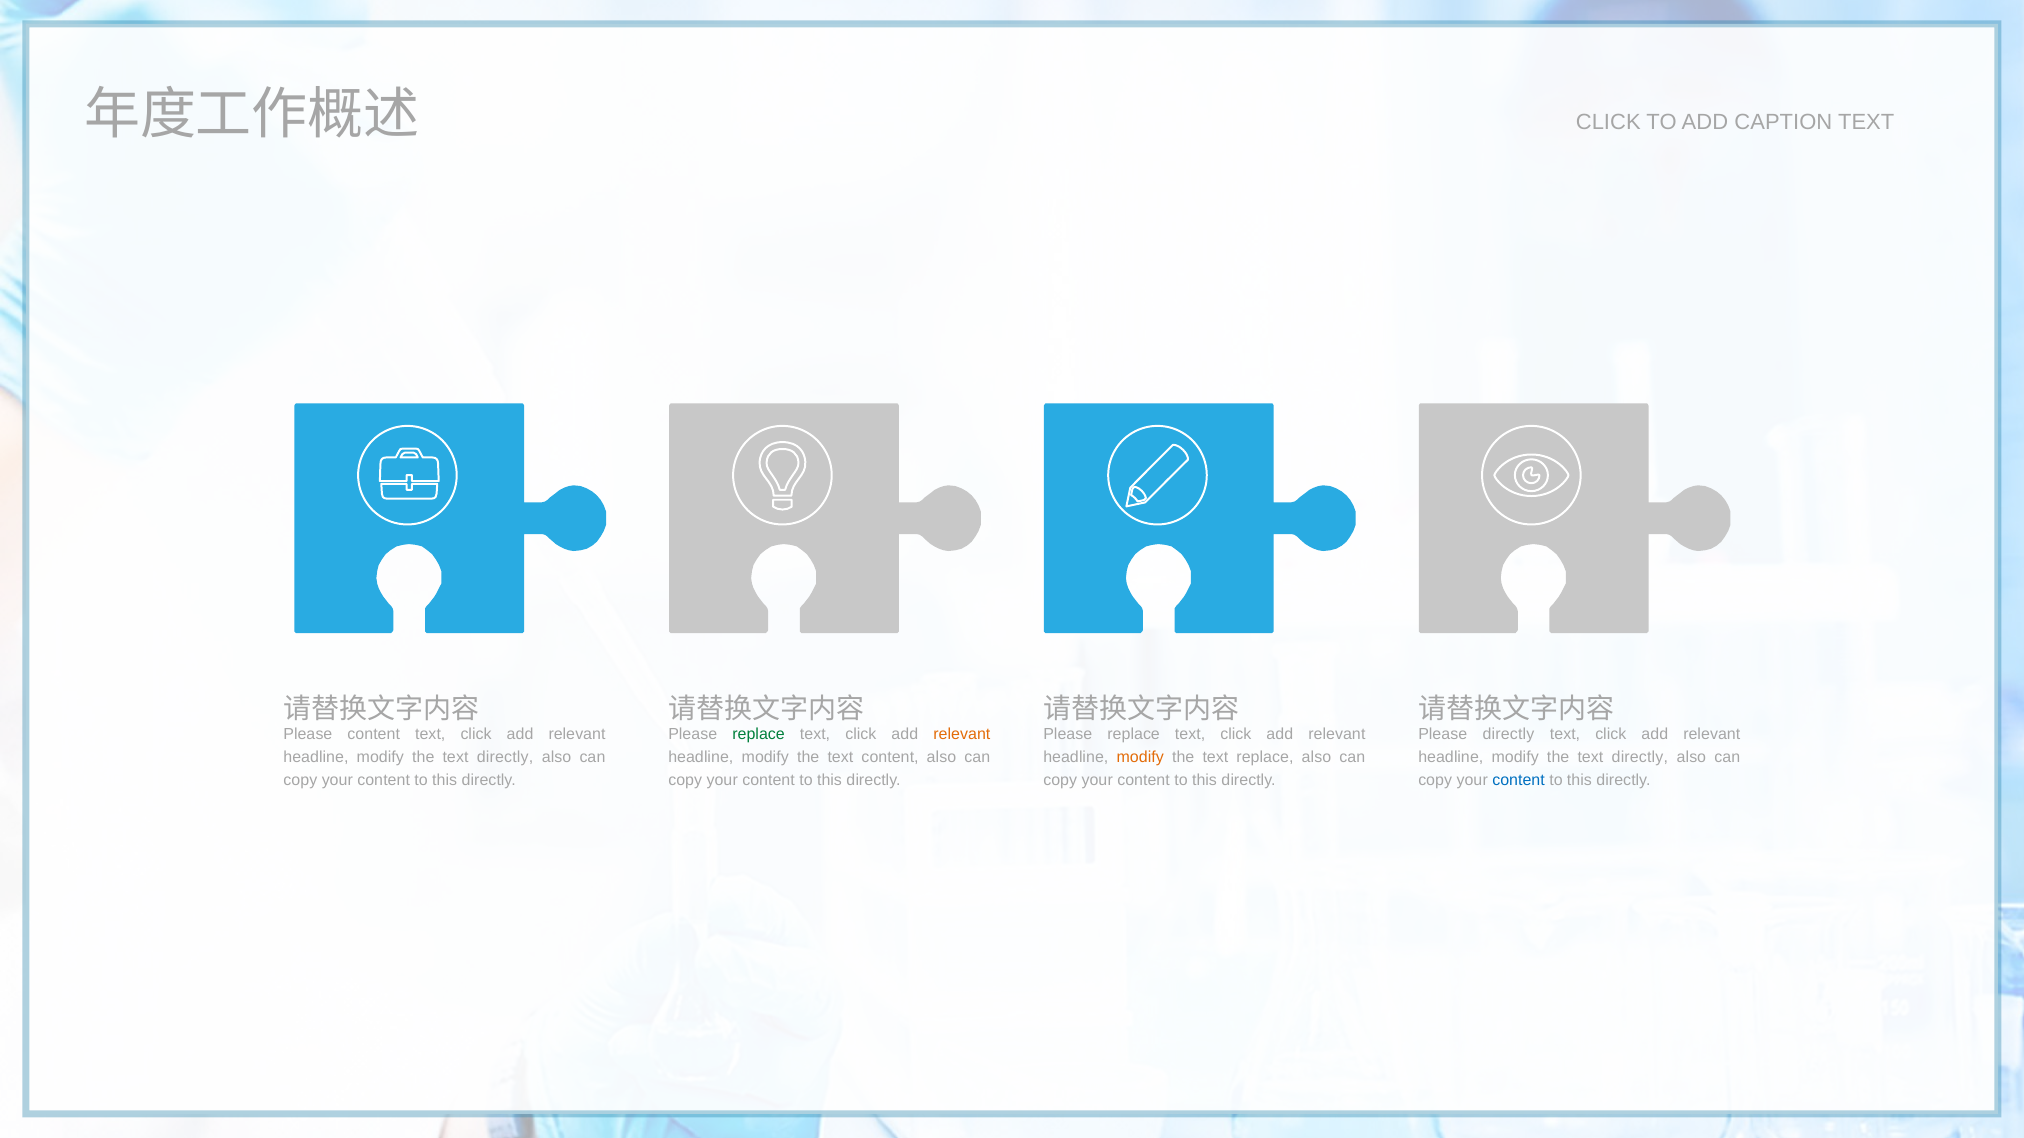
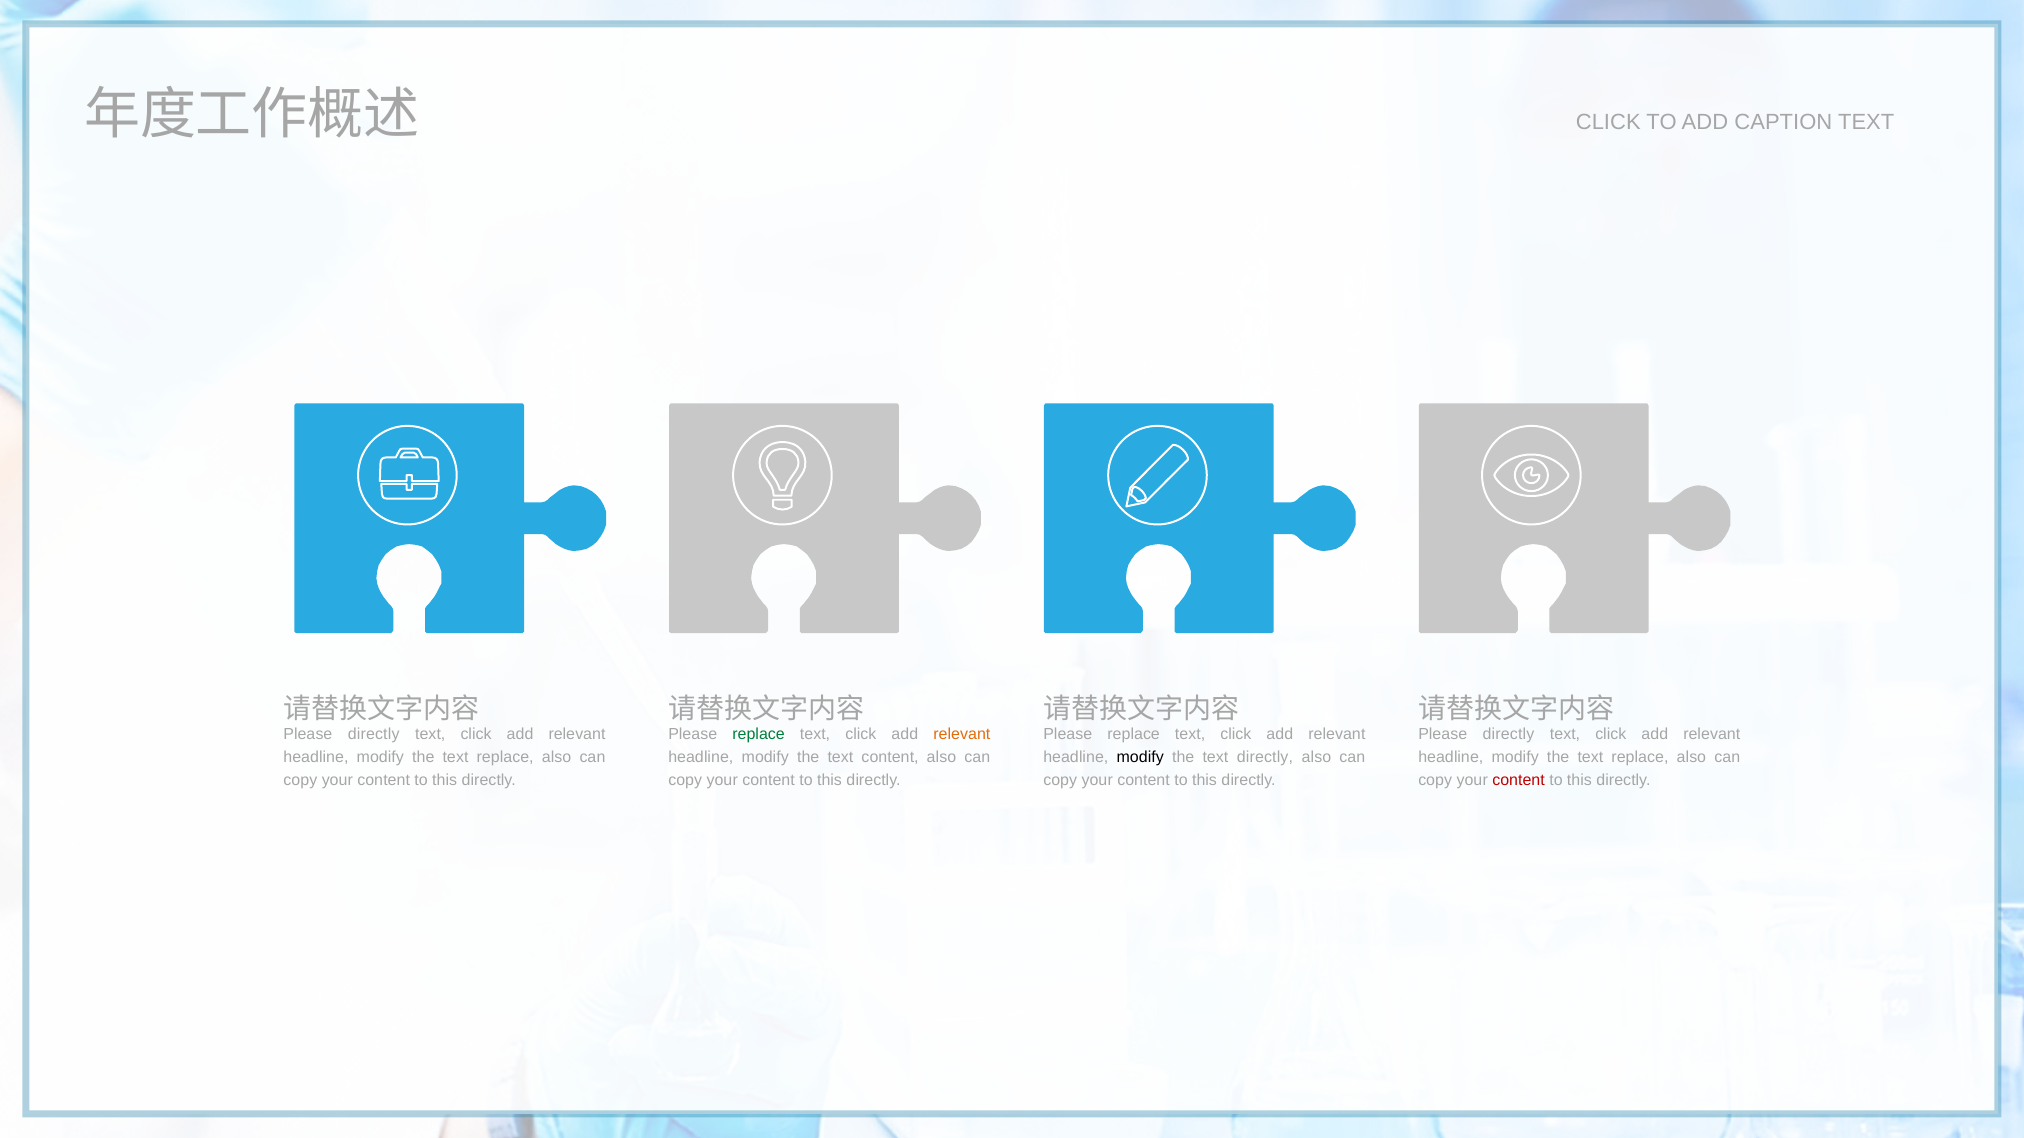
content: content -> directly (374, 735)
directly: directly -> replace (505, 758)
modify colour: orange -> black (1140, 758)
text replace: replace -> directly (1265, 758)
directly: directly -> replace (1640, 758)
content colour: blue -> red (1519, 781)
